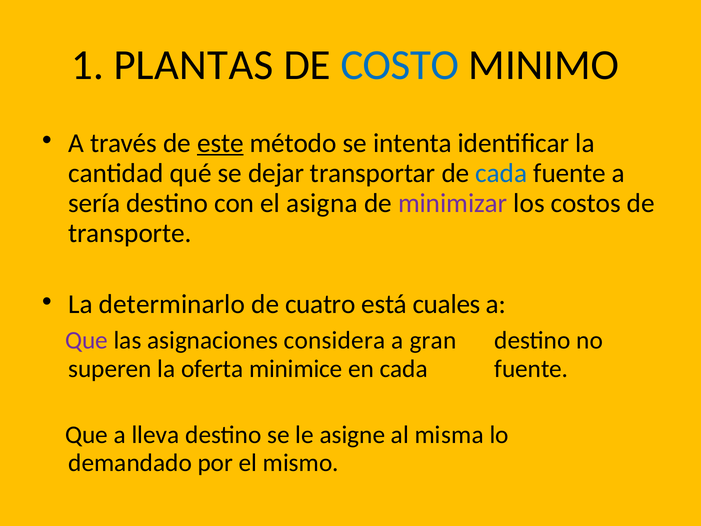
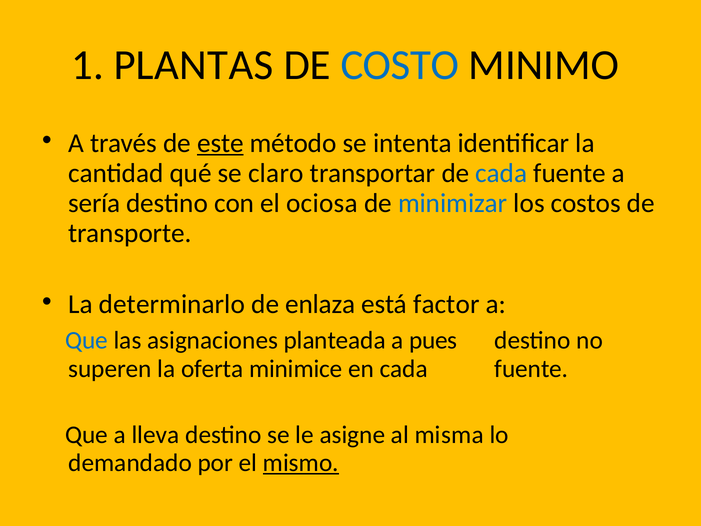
dejar: dejar -> claro (276, 173)
asigna: asigna -> ociosa (322, 203)
minimizar colour: purple -> blue (453, 203)
cuatro: cuatro -> enlaza (320, 304)
cuales: cuales -> factor (446, 304)
Que colour: purple -> blue (87, 340)
considera: considera -> planteada (335, 340)
gran: gran -> pues (433, 340)
mismo underline: none -> present (301, 463)
